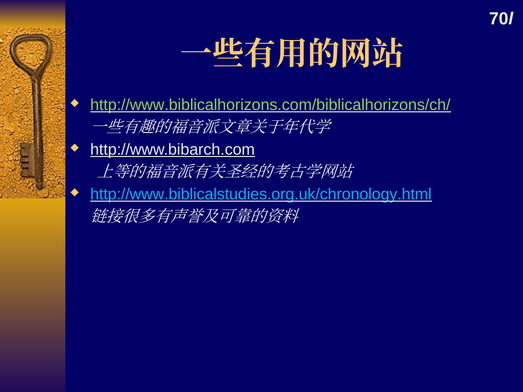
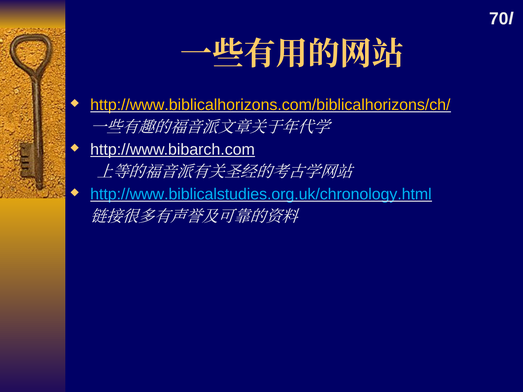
http://www.biblicalhorizons.com/biblicalhorizons/ch/ colour: light green -> yellow (270, 105)
